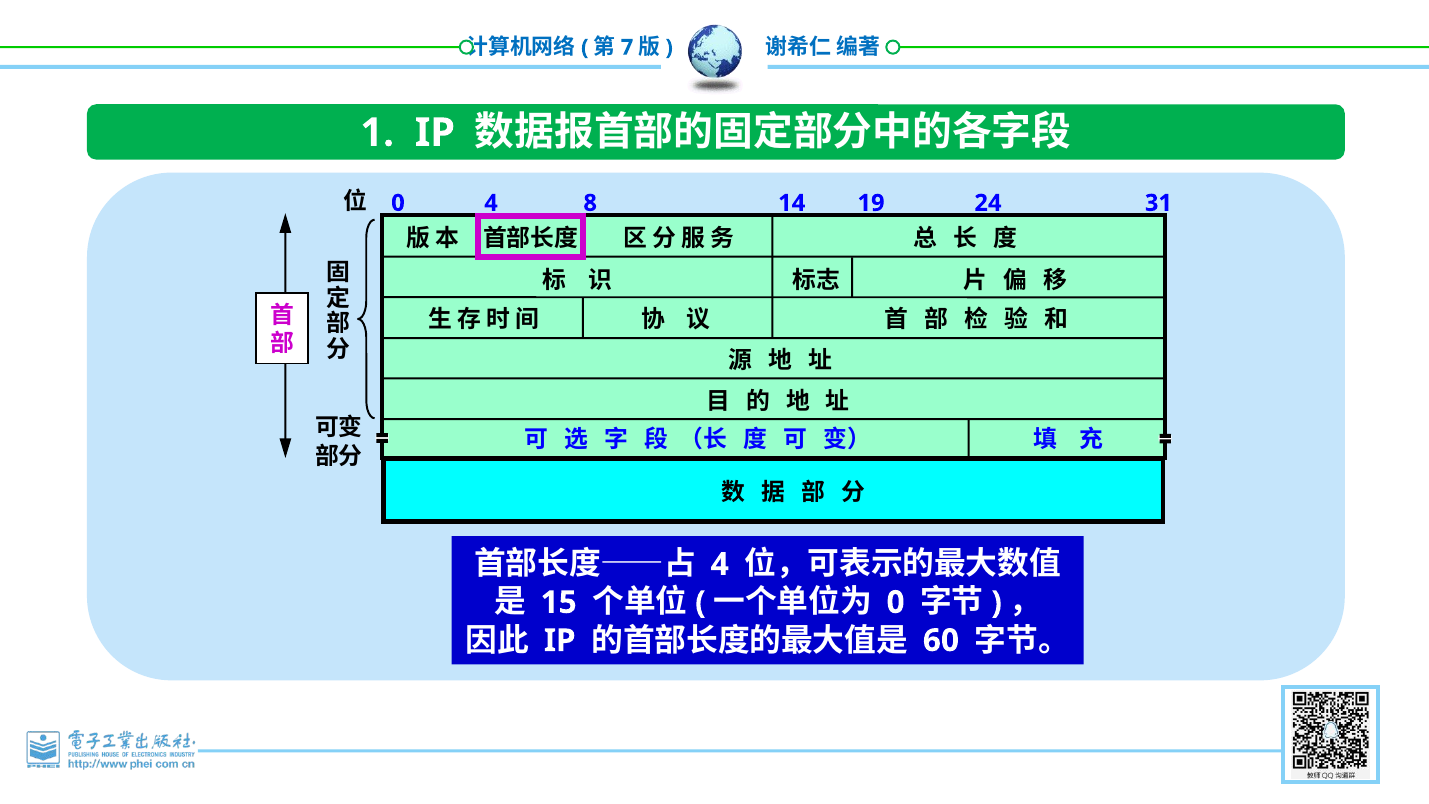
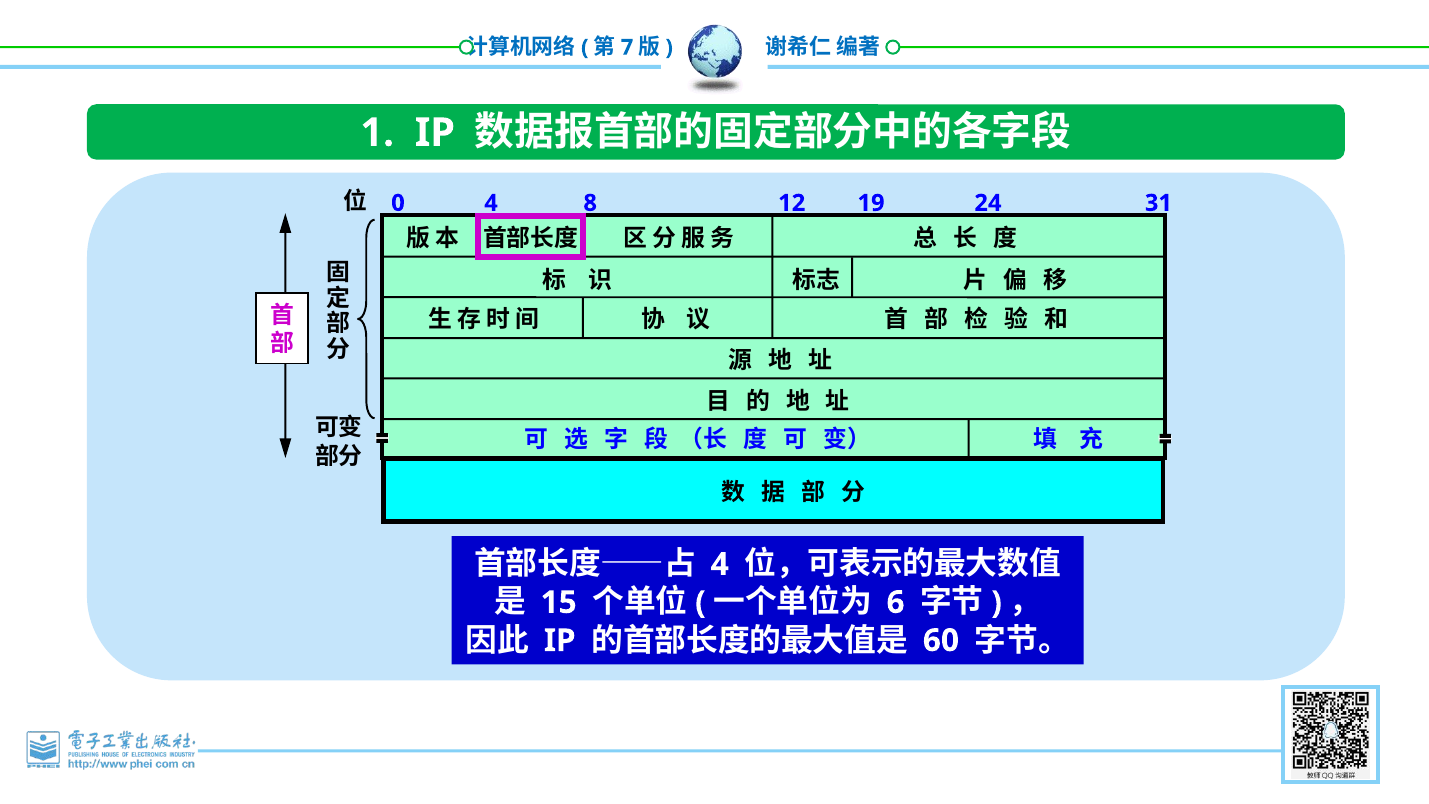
14: 14 -> 12 (792, 203)
0: 0 -> 6 (896, 602)
